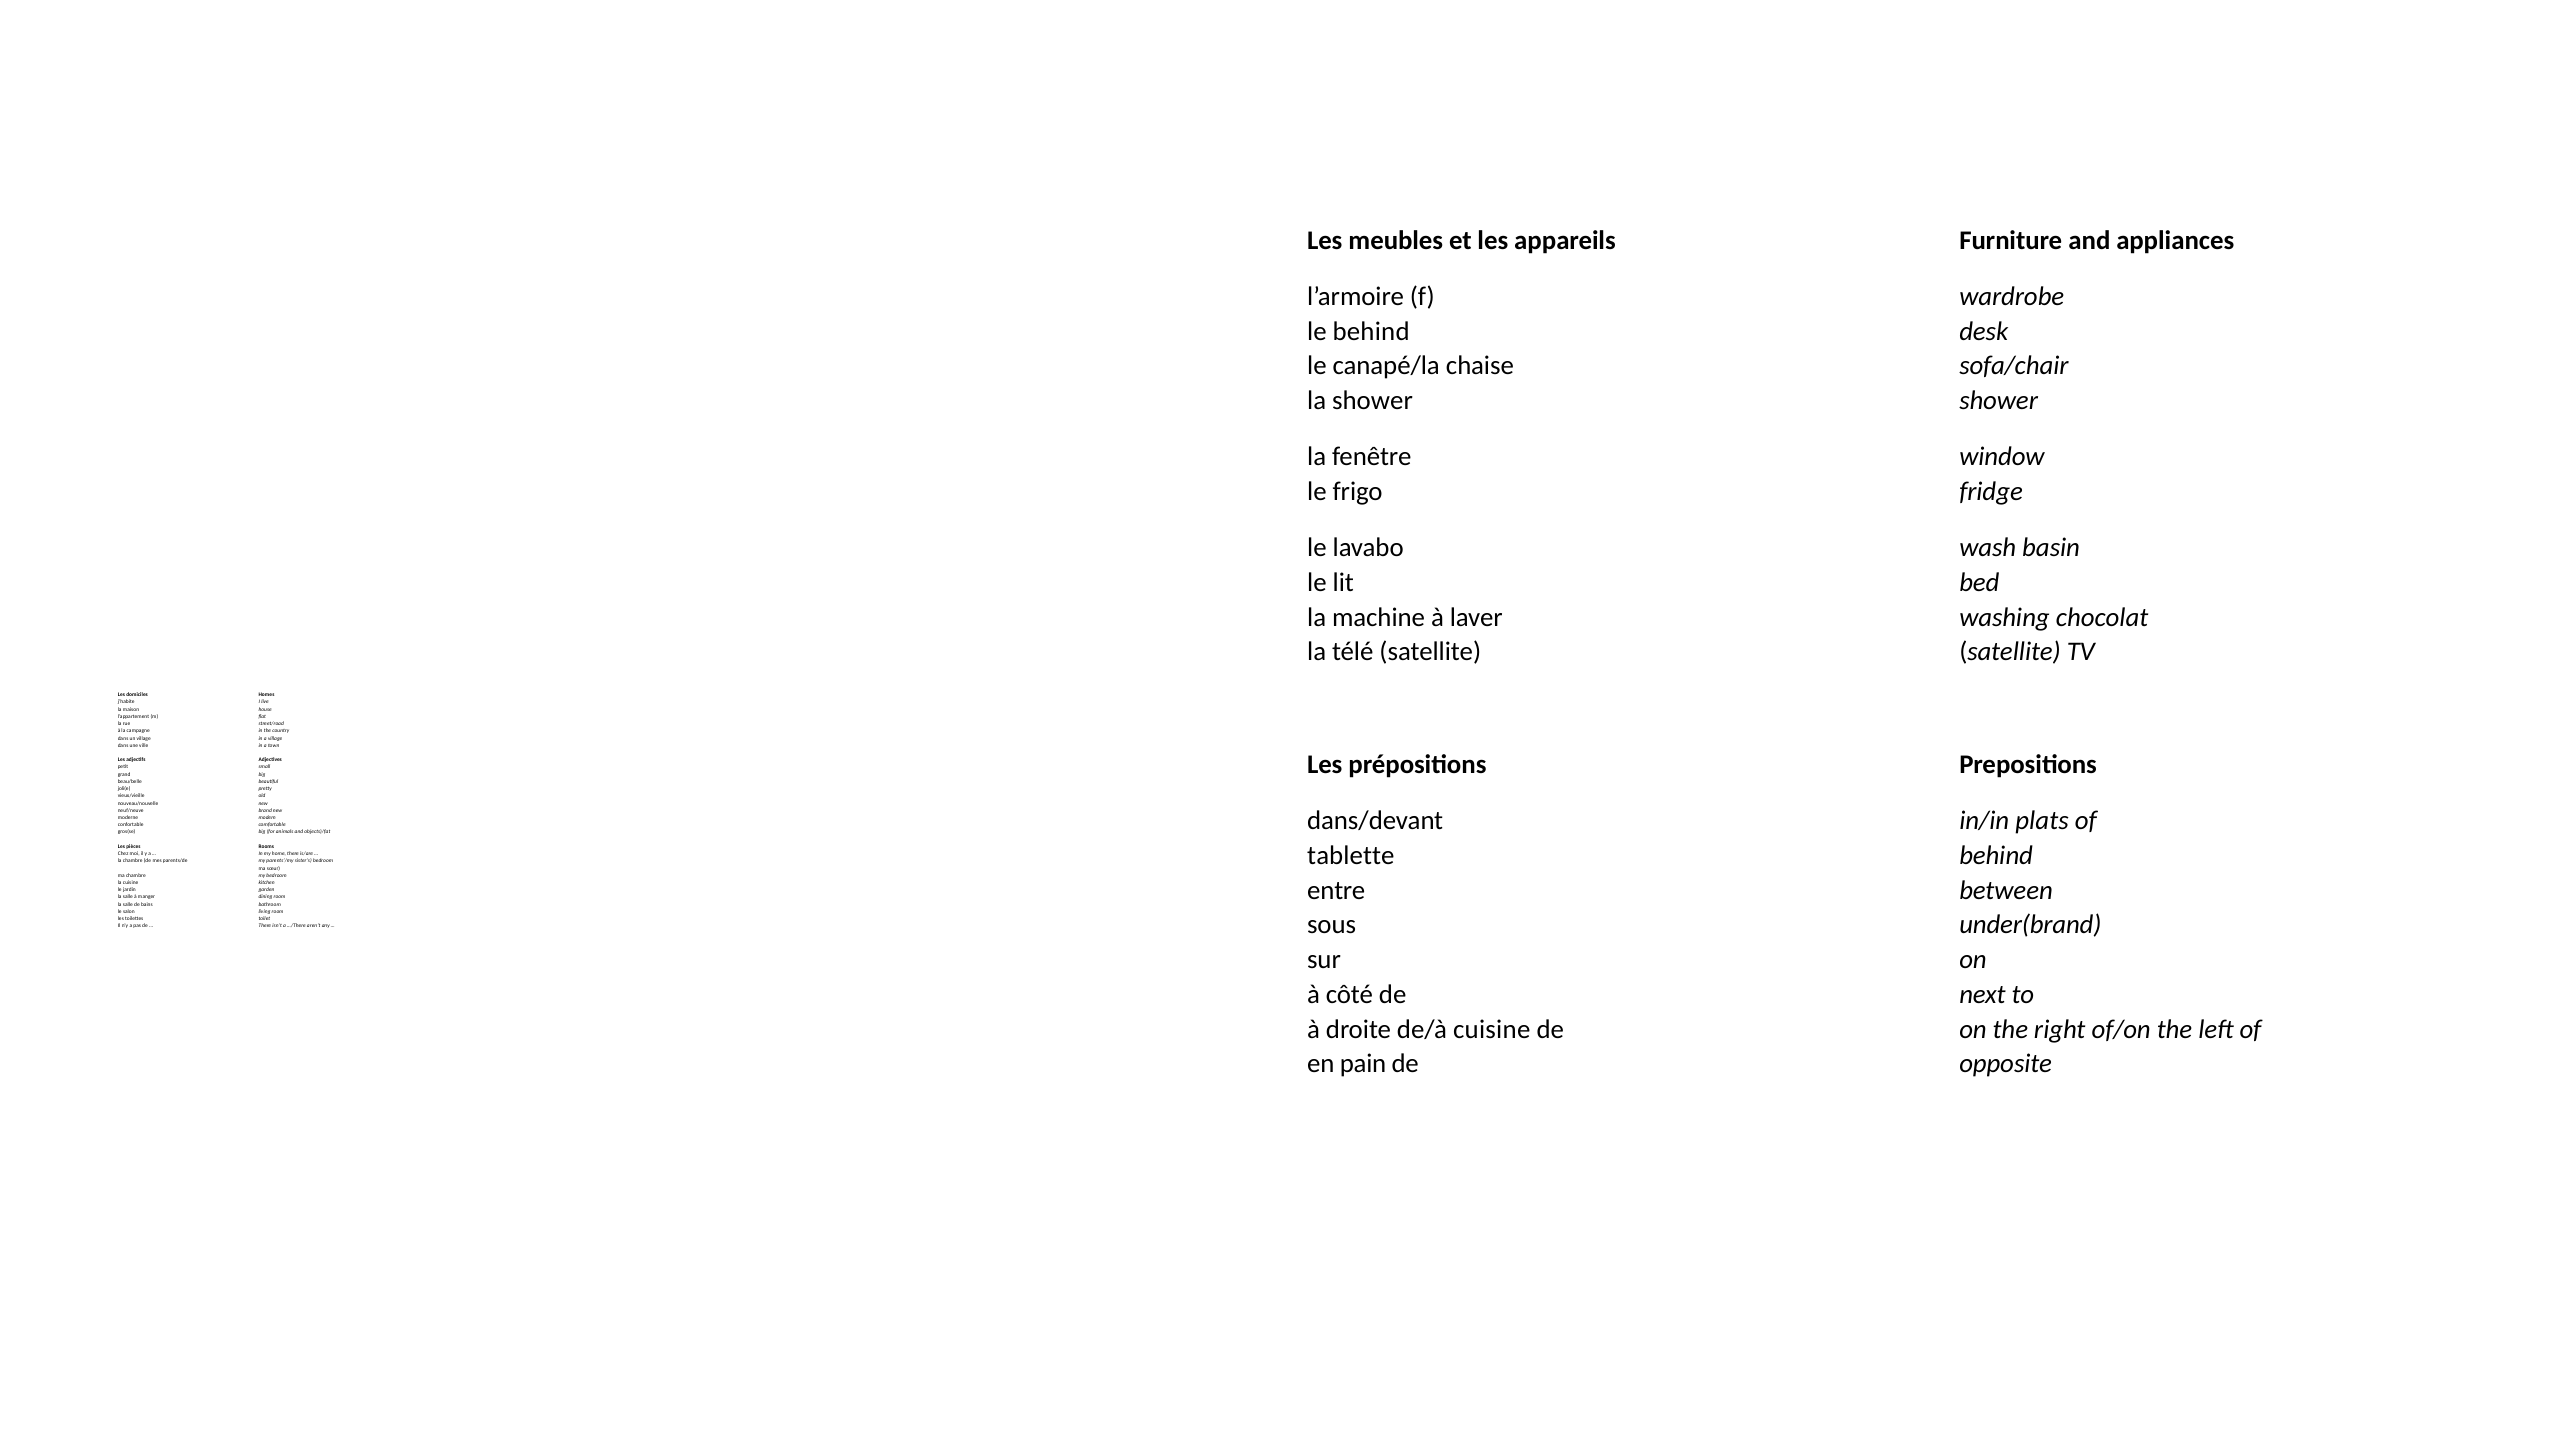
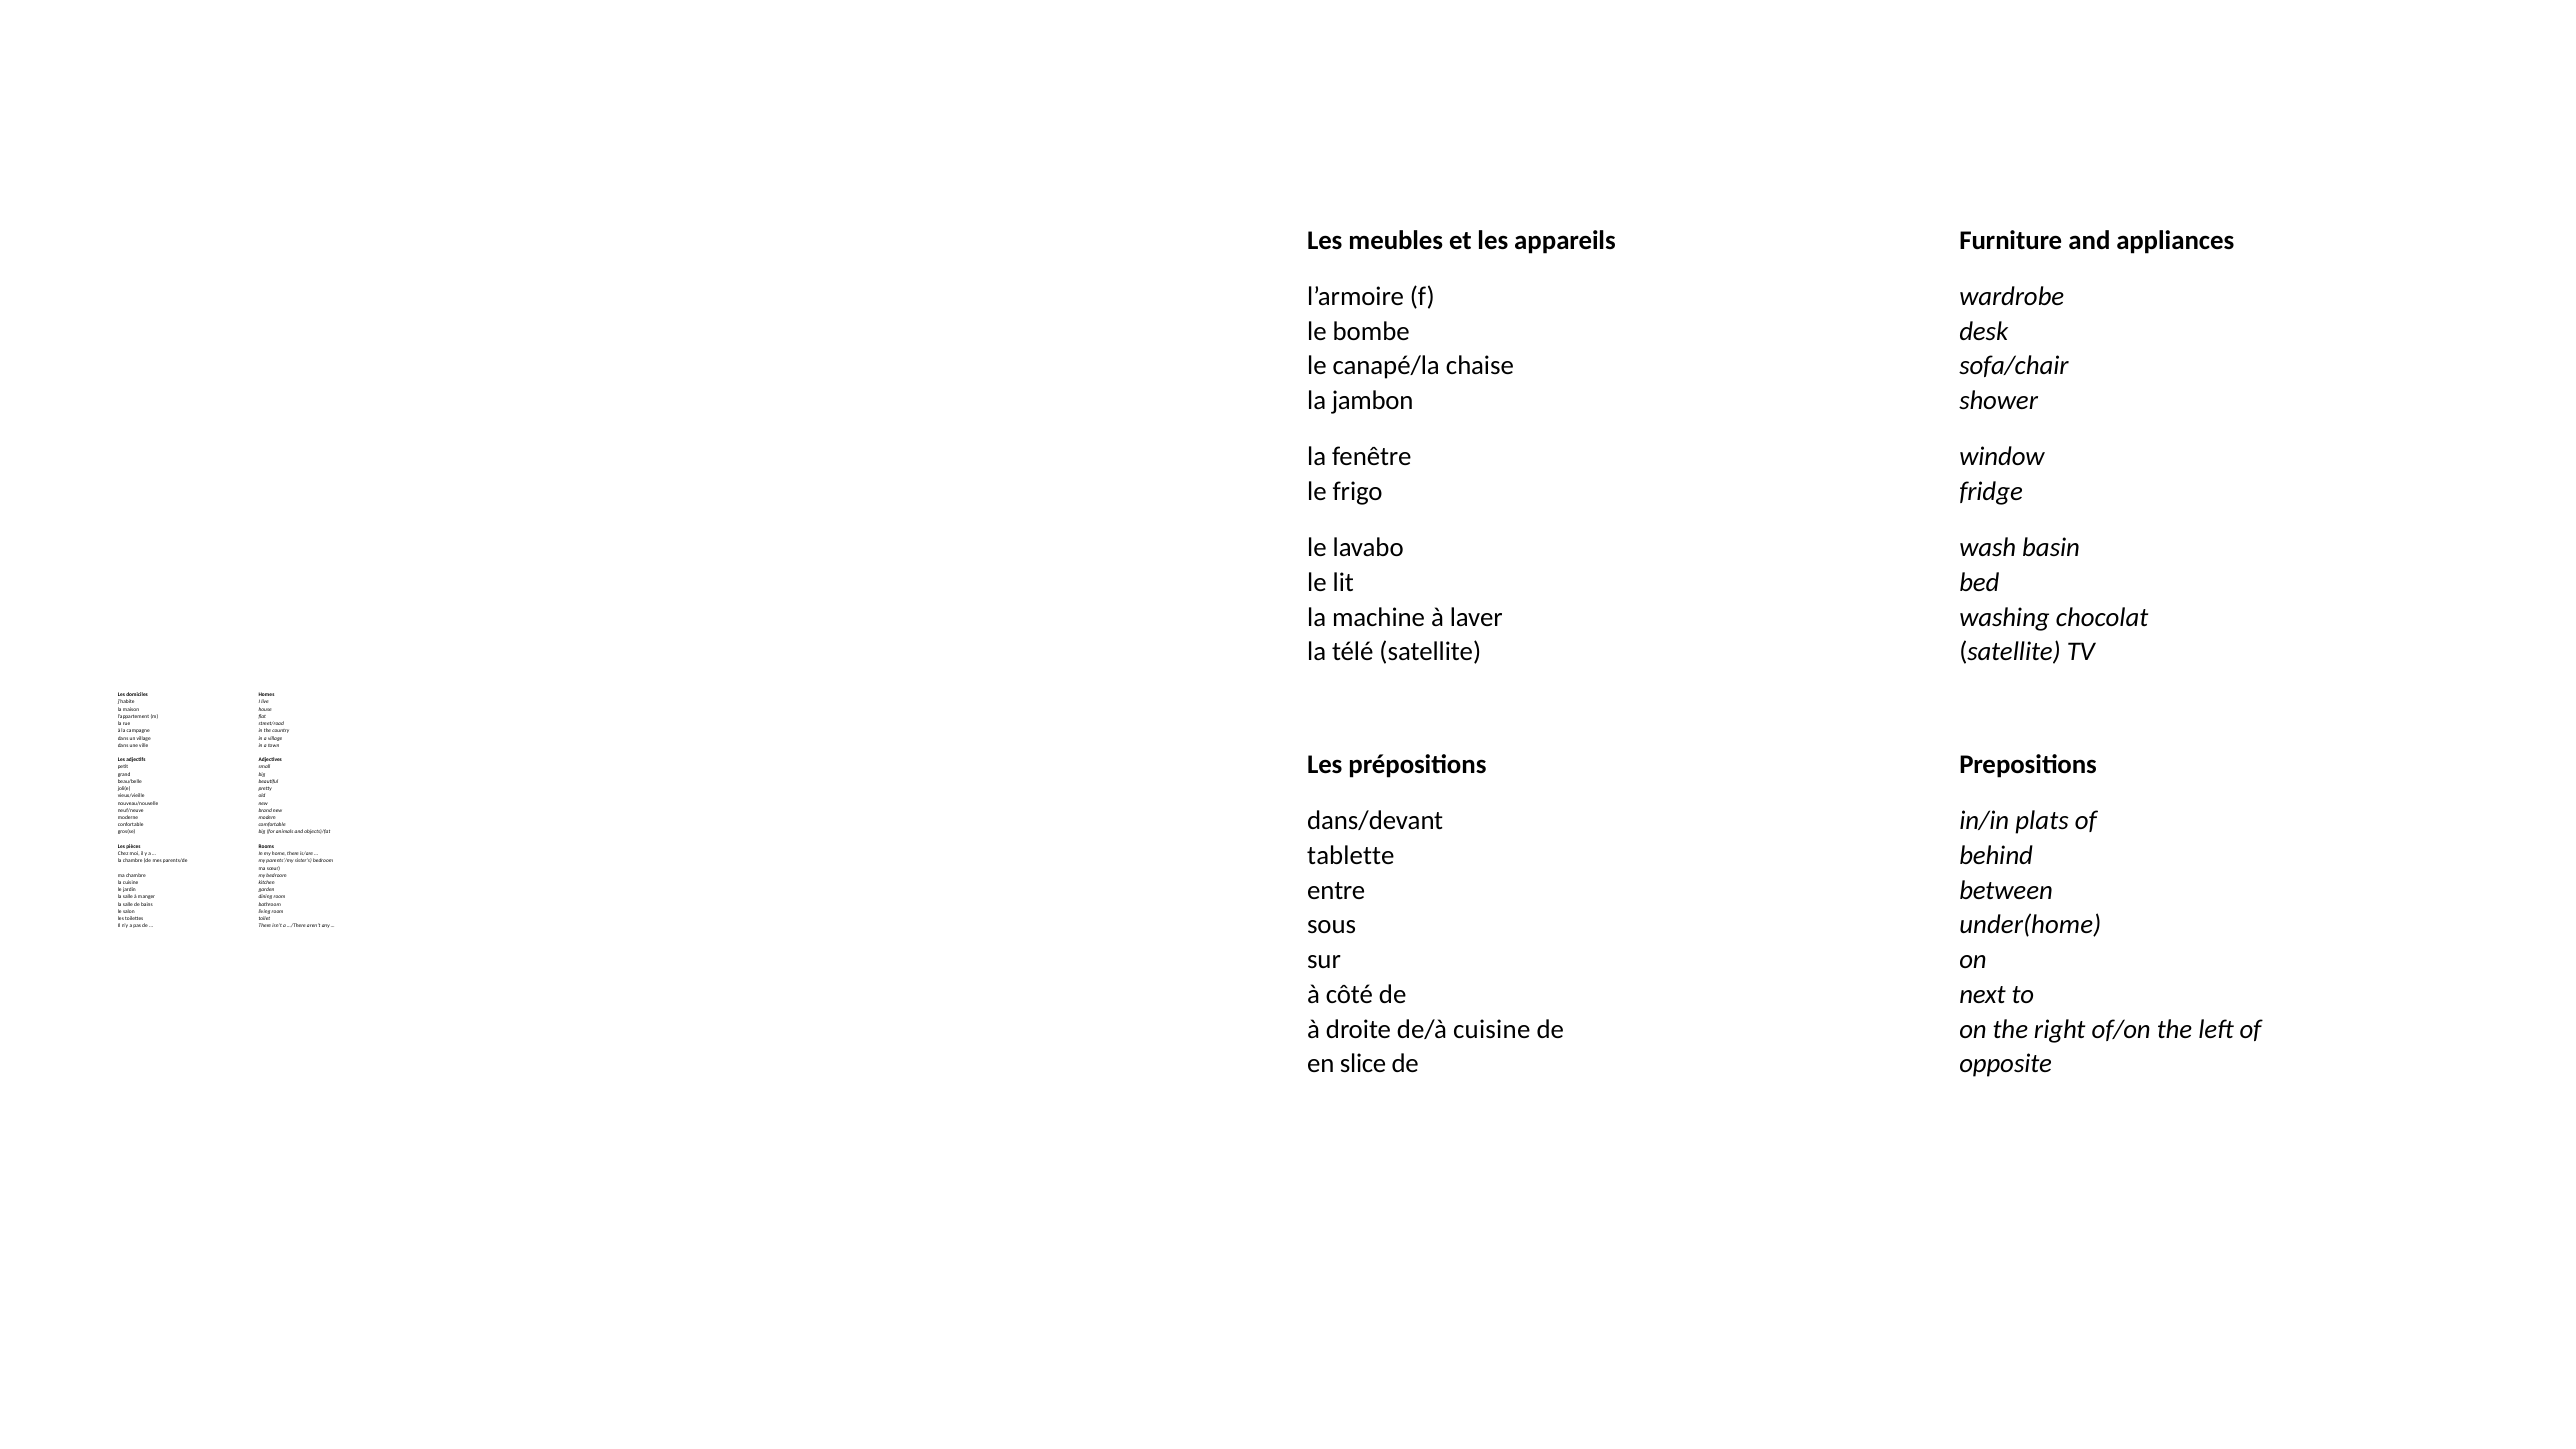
le behind: behind -> bombe (1371, 331)
la shower: shower -> jambon (1373, 401)
under(brand: under(brand -> under(home (2030, 925)
pain: pain -> slice (1363, 1064)
